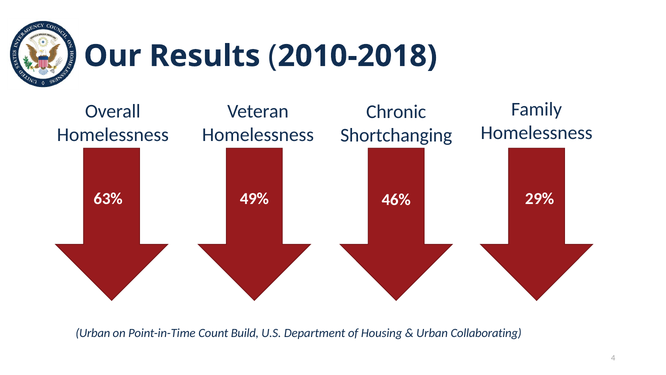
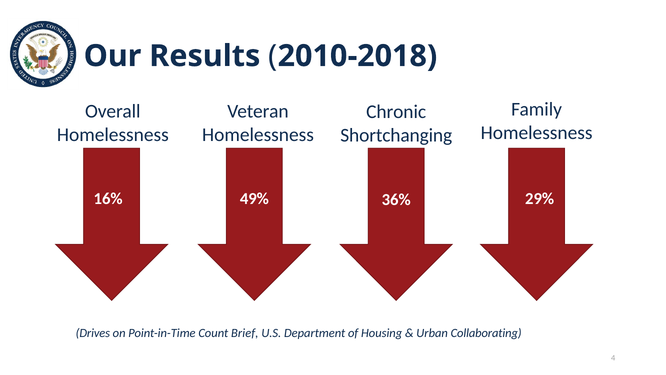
63%: 63% -> 16% (108, 198)
46%: 46% -> 36% (396, 199)
Urban: Urban -> Drives (93, 333)
Build: Build -> Brief (245, 333)
